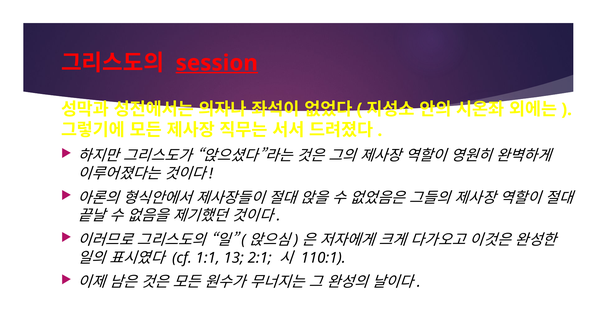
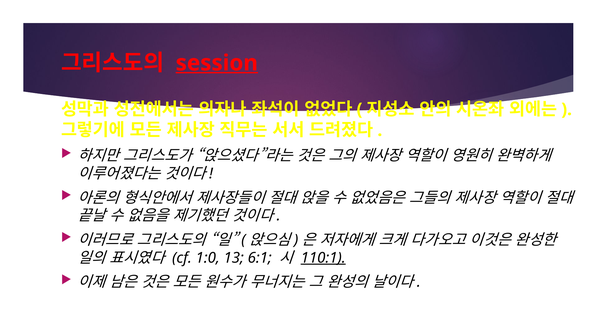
1:1: 1:1 -> 1:0 (208, 258)
2:1: 2:1 -> 6:1 (260, 258)
110:1 underline: none -> present (323, 258)
